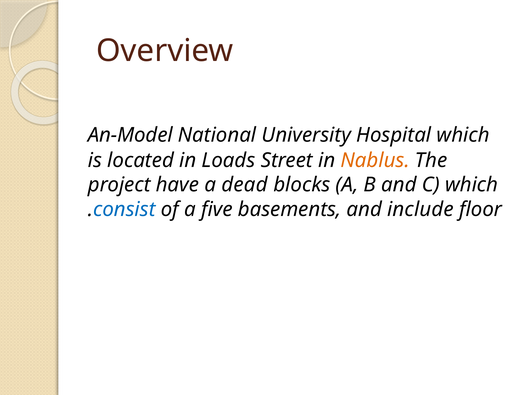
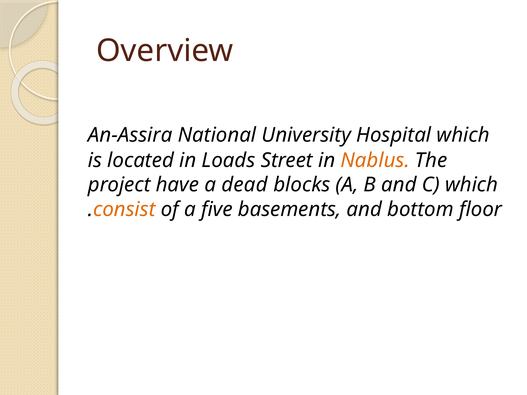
An-Model: An-Model -> An-Assira (130, 135)
consist colour: blue -> orange (124, 210)
include: include -> bottom (420, 210)
